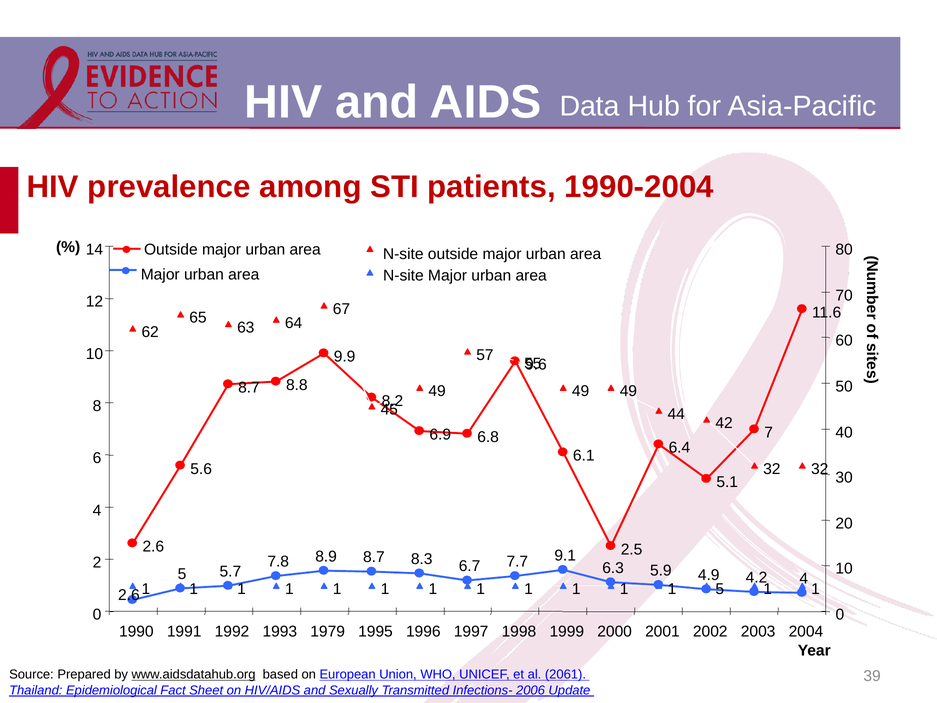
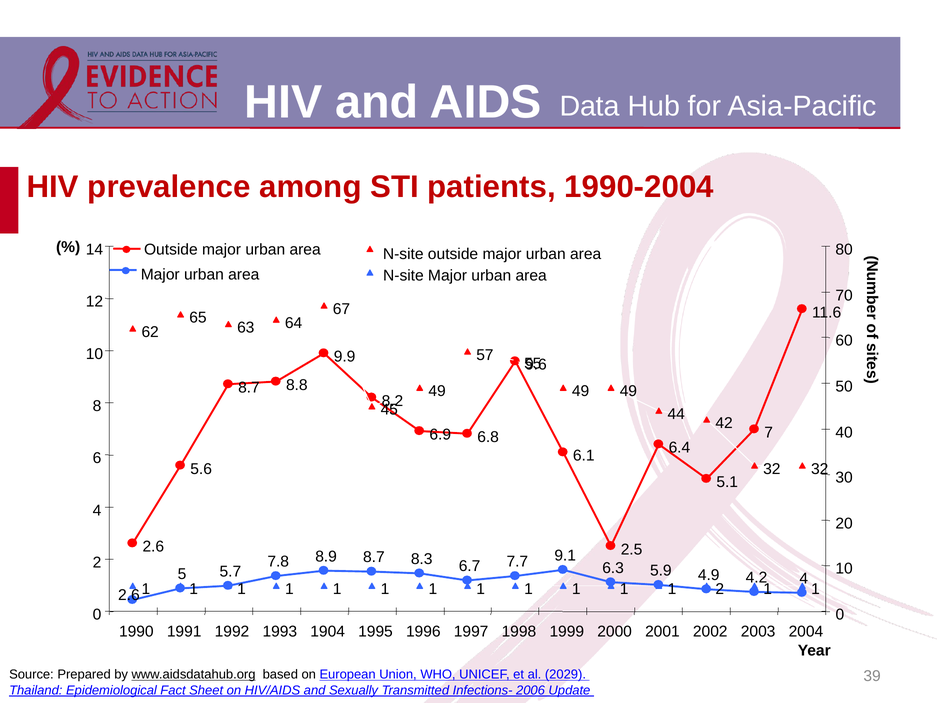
1 1 1 5: 5 -> 2 (720, 589)
1979: 1979 -> 1904 (328, 631)
2061: 2061 -> 2029 (565, 674)
